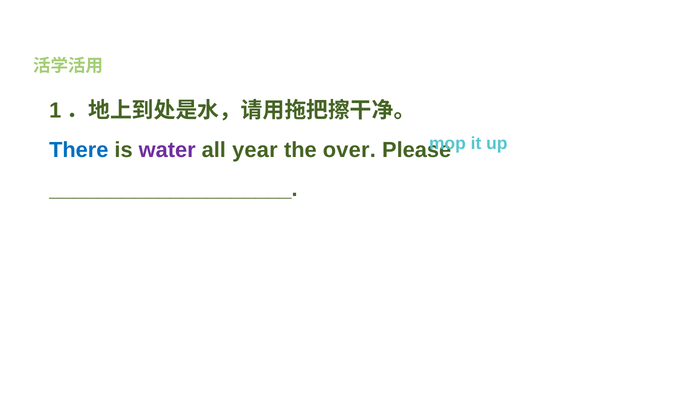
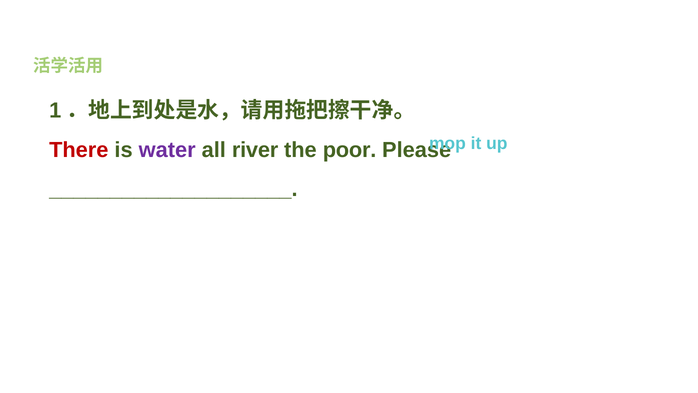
There colour: blue -> red (79, 150)
year: year -> river (255, 150)
over: over -> poor (350, 150)
